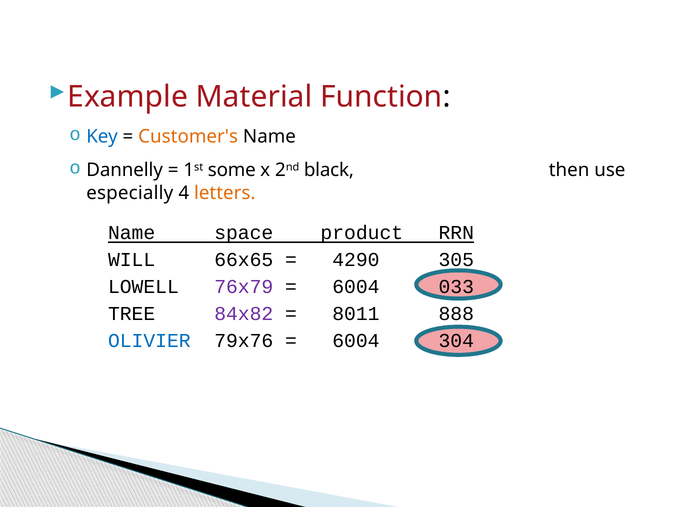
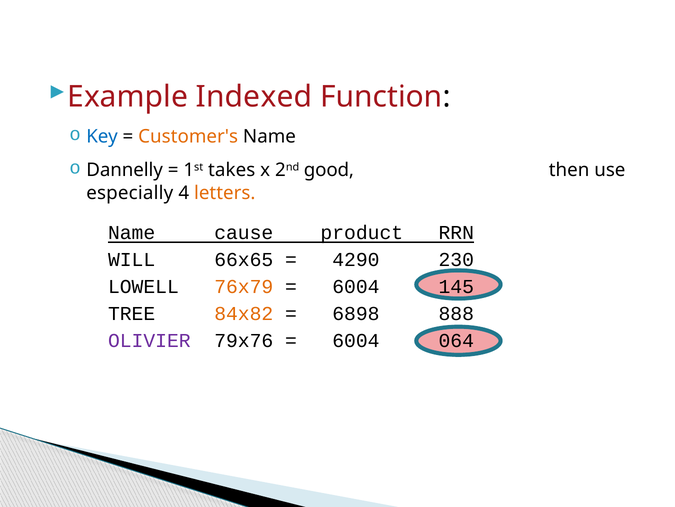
Material: Material -> Indexed (254, 97)
some: some -> takes (232, 170)
black: black -> good (329, 170)
space: space -> cause (244, 233)
305: 305 -> 230 (456, 259)
76x79 colour: purple -> orange (244, 286)
033: 033 -> 145 (456, 286)
84x82 colour: purple -> orange (244, 313)
8011: 8011 -> 6898 (356, 313)
OLIVIER colour: blue -> purple (149, 340)
304: 304 -> 064 (456, 340)
